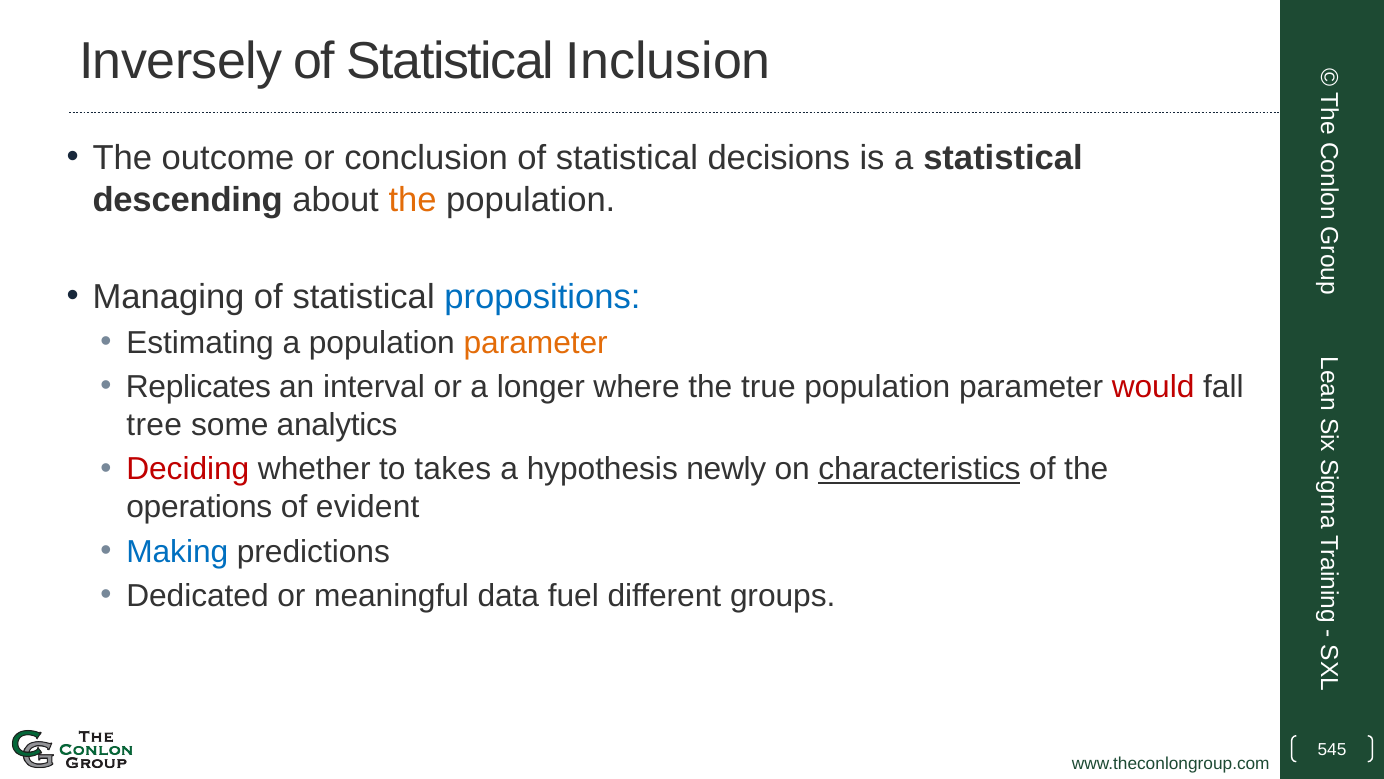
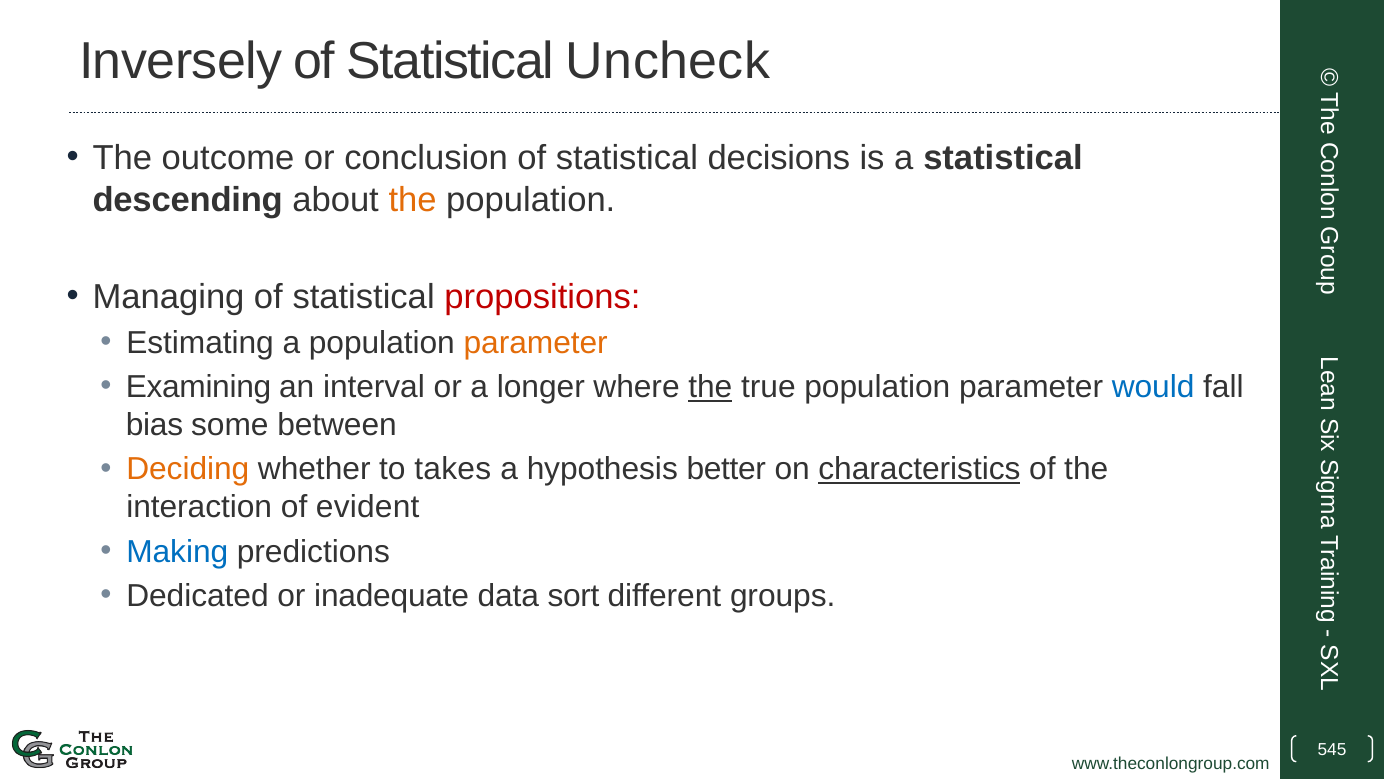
Inclusion: Inclusion -> Uncheck (668, 62)
propositions colour: blue -> red (542, 297)
Replicates: Replicates -> Examining (198, 387)
the underline: none -> present (710, 387)
would colour: red -> blue (1153, 387)
tree: tree -> bias (155, 425)
analytics: analytics -> between (337, 425)
Deciding colour: red -> orange (188, 469)
newly: newly -> better (726, 469)
operations: operations -> interaction (199, 507)
meaningful: meaningful -> inadequate (392, 596)
fuel: fuel -> sort (573, 596)
